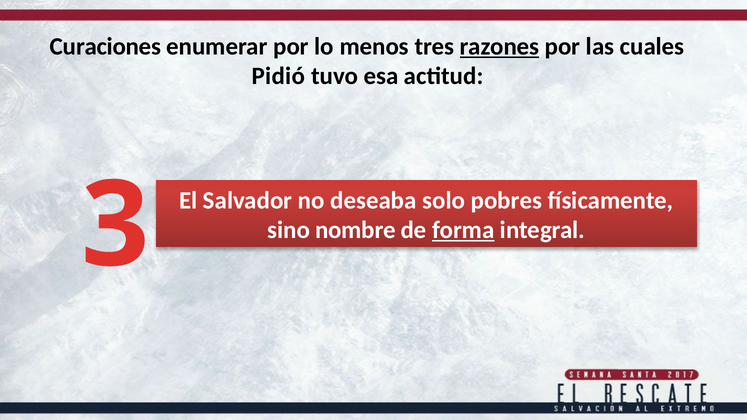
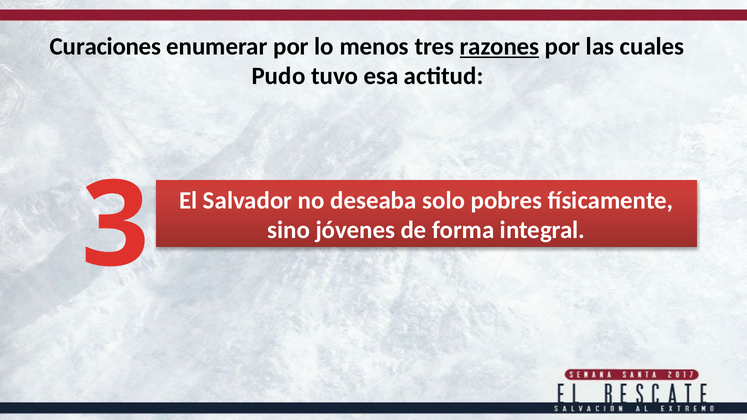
Pidió: Pidió -> Pudo (278, 76)
nombre: nombre -> jóvenes (355, 230)
forma underline: present -> none (463, 230)
